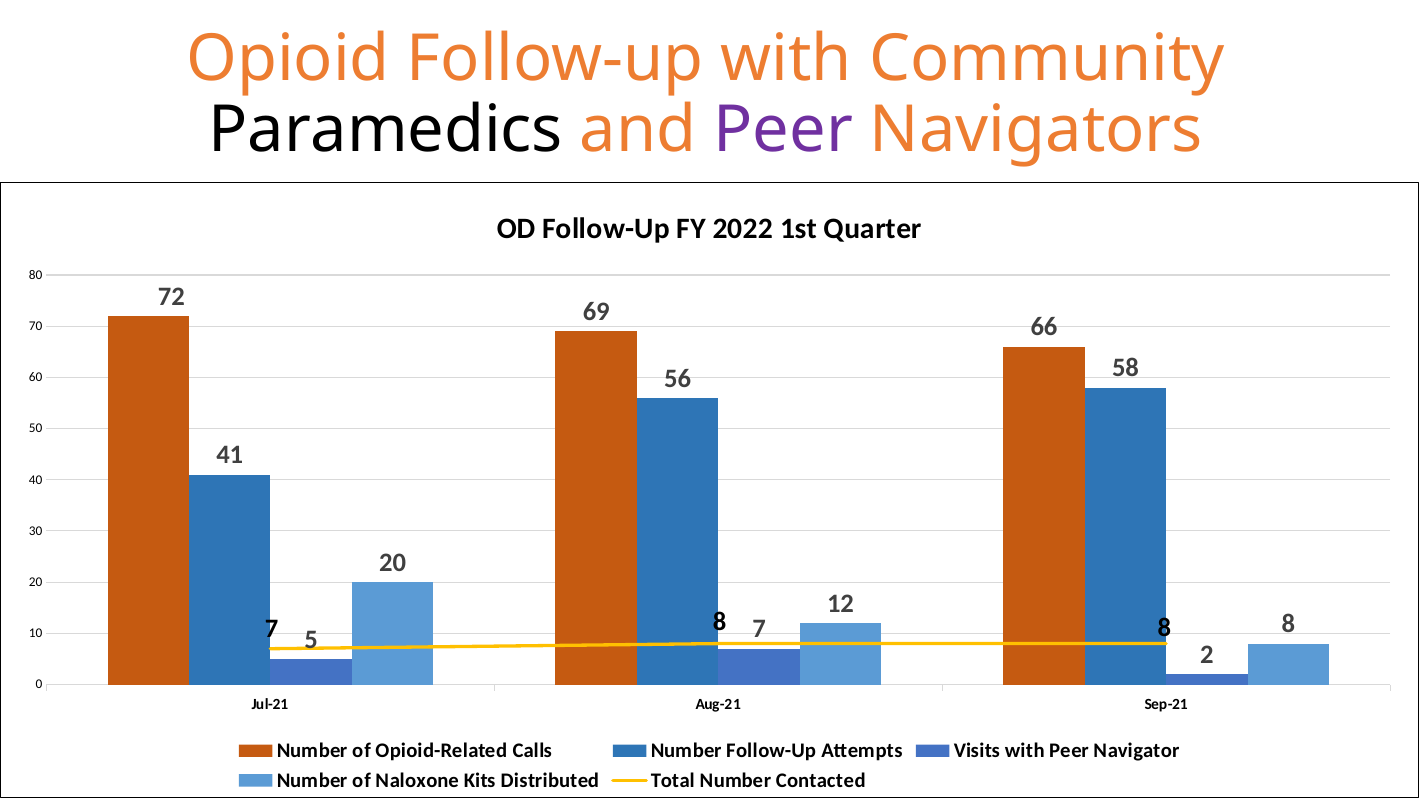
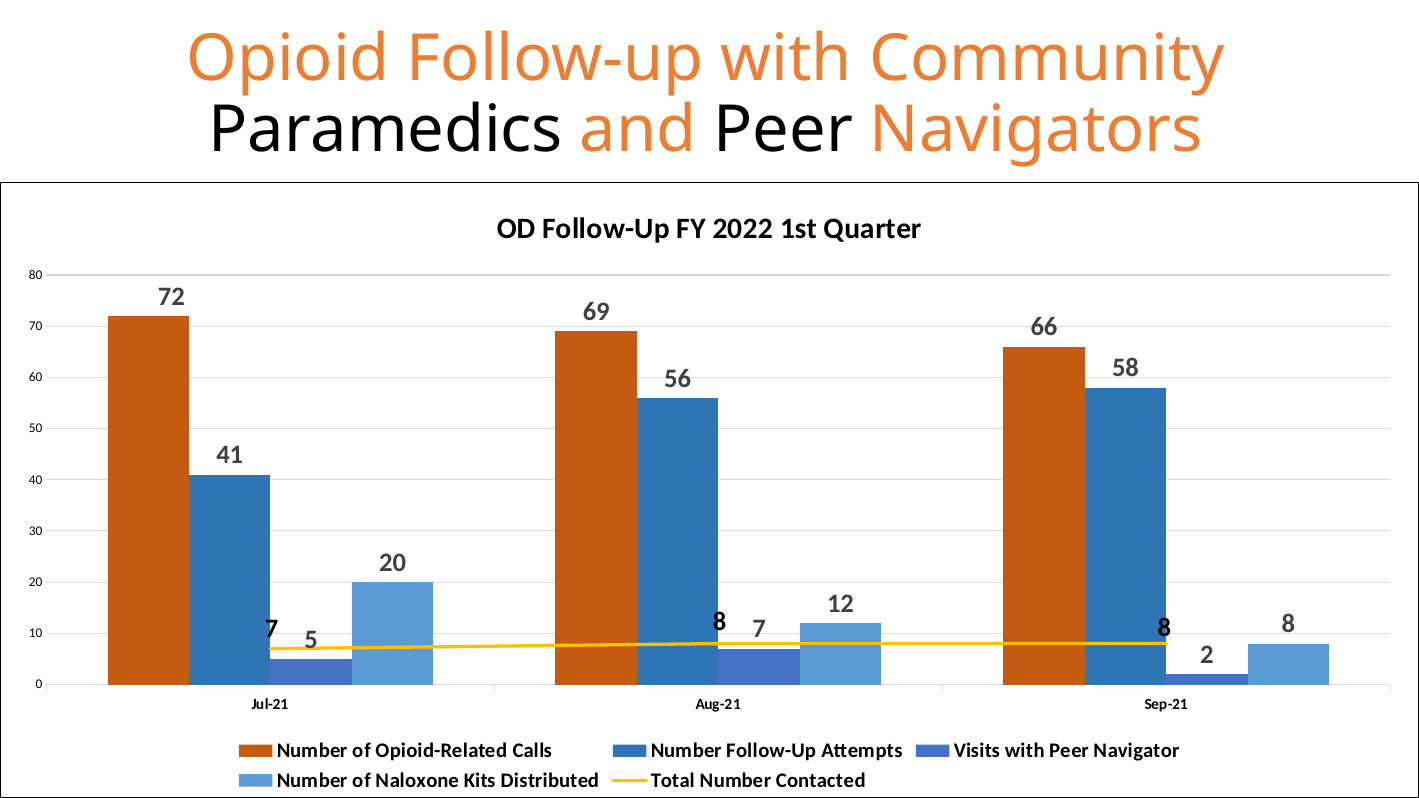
Peer colour: purple -> black (783, 130)
